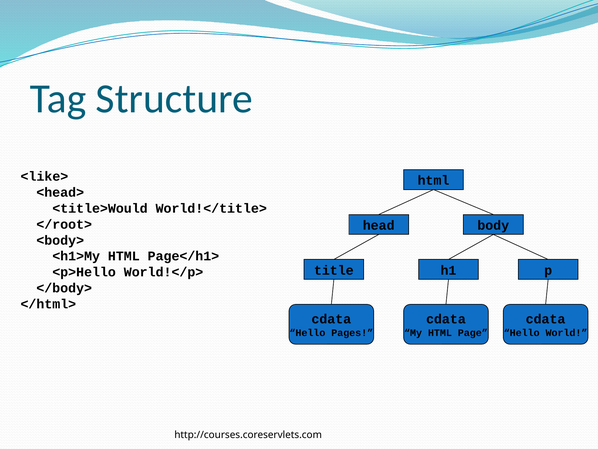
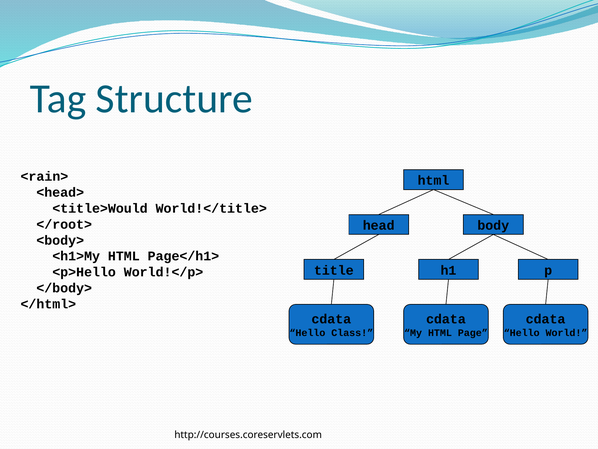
<like>: <like> -> <rain> (44, 176)
Pages: Pages -> Class (352, 333)
